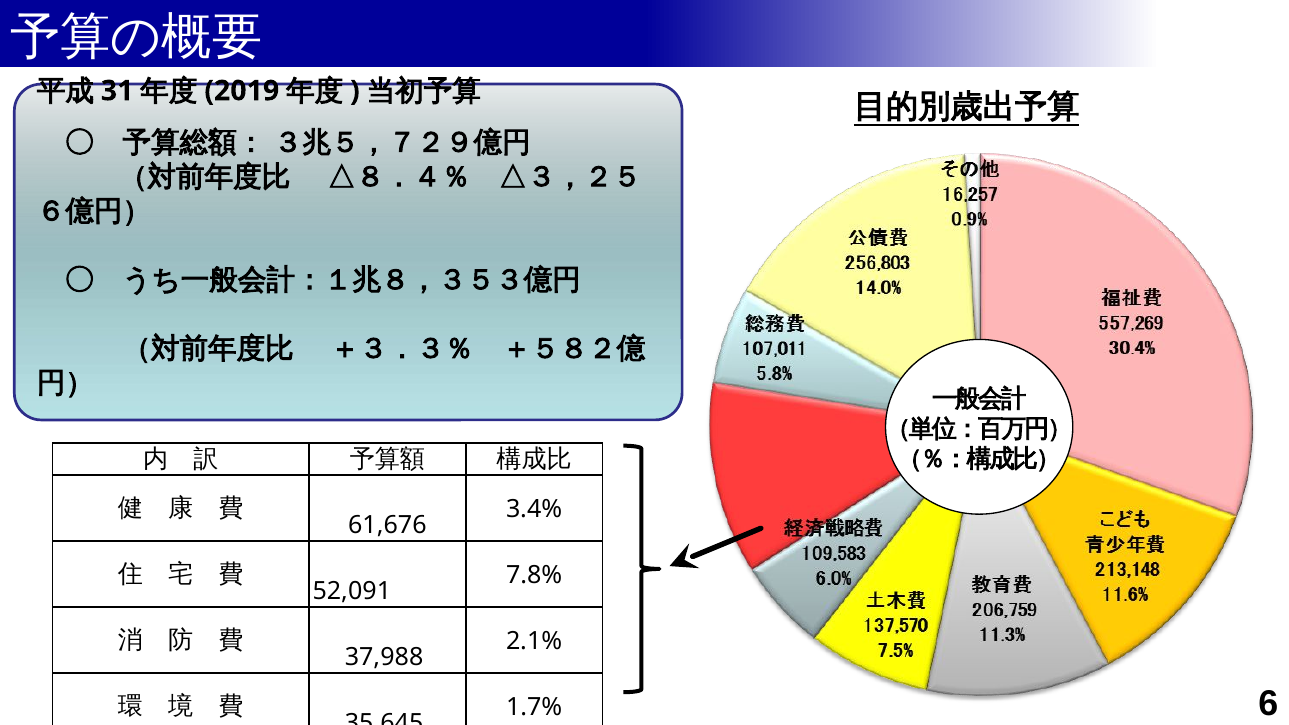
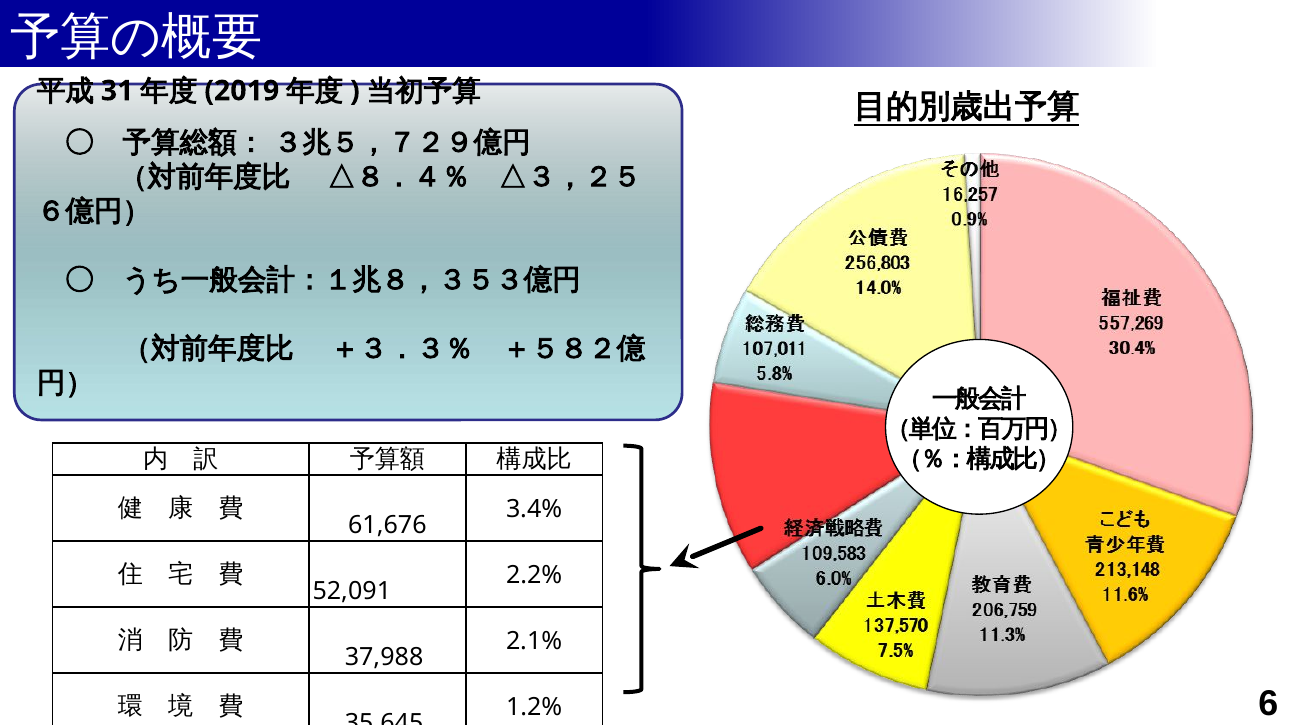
7.8%: 7.8% -> 2.2% (534, 576)
1.7%: 1.7% -> 1.2% (534, 708)
